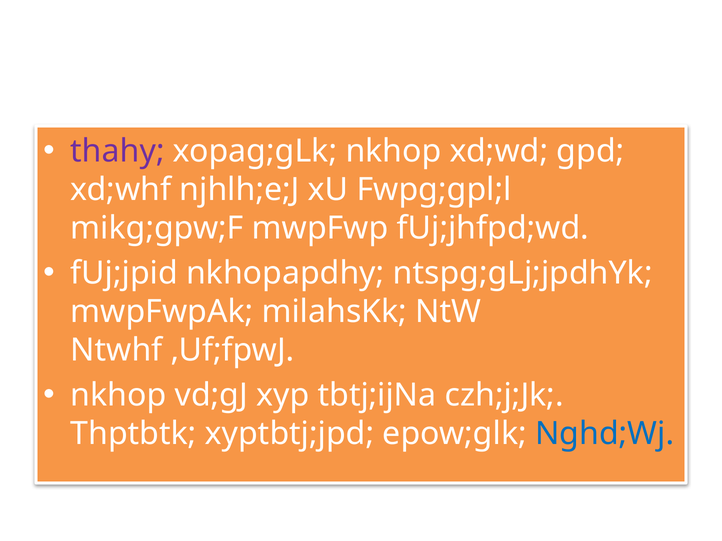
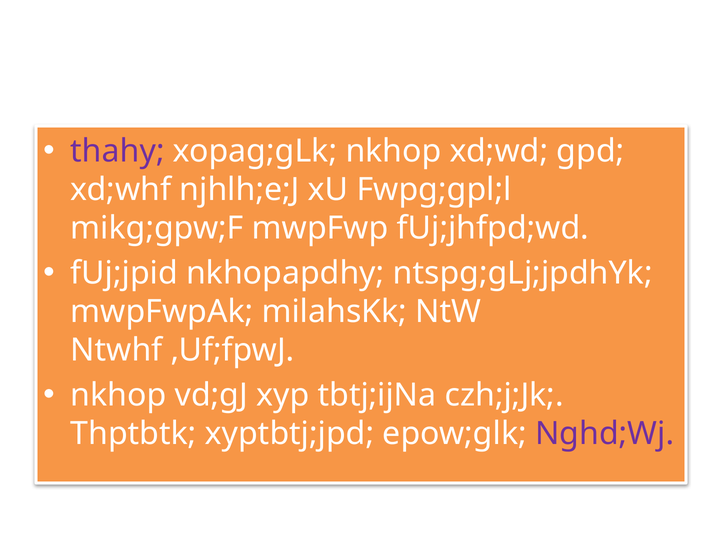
Nghd;Wj colour: blue -> purple (605, 434)
